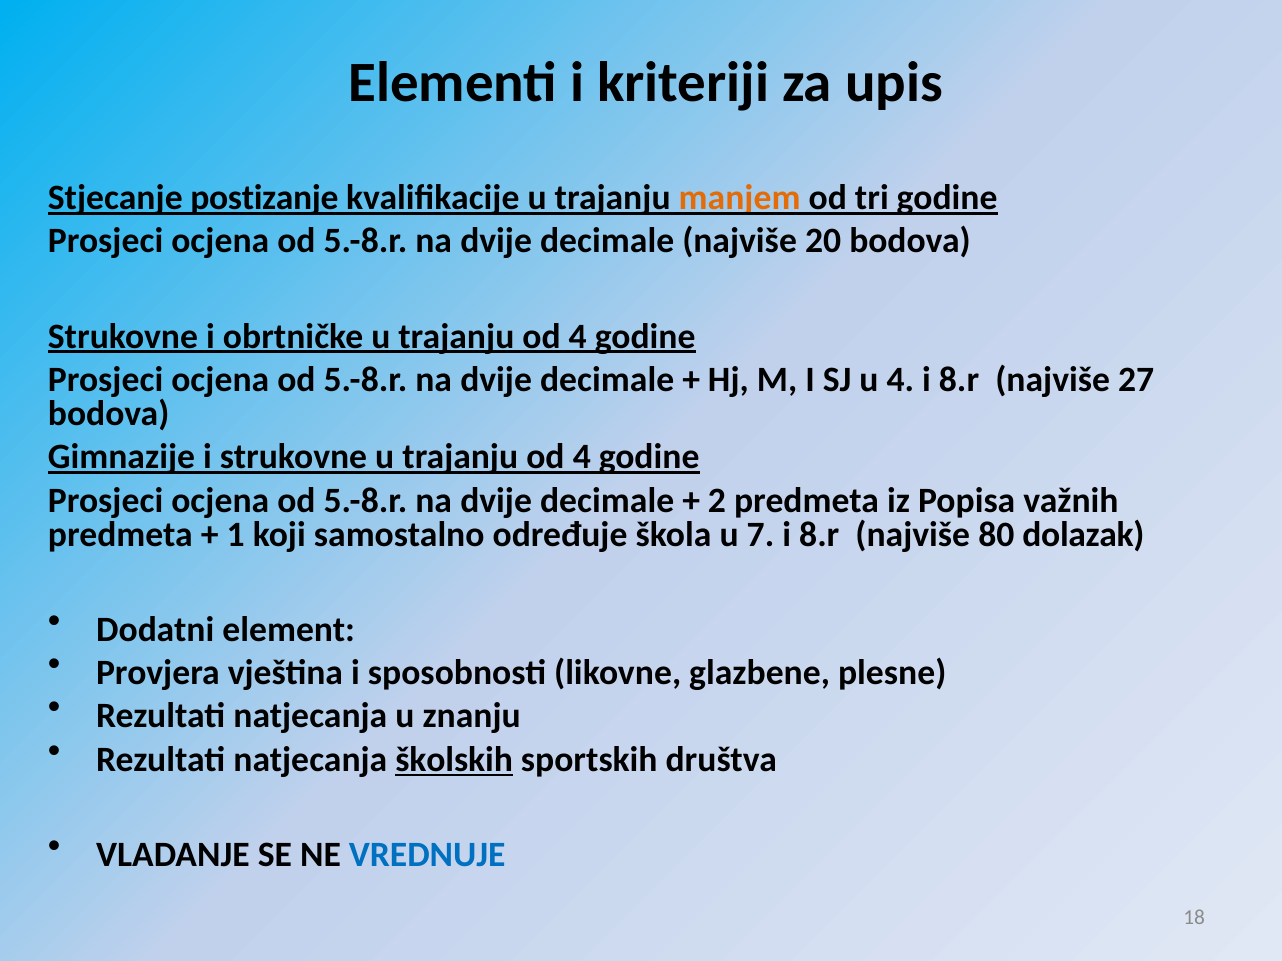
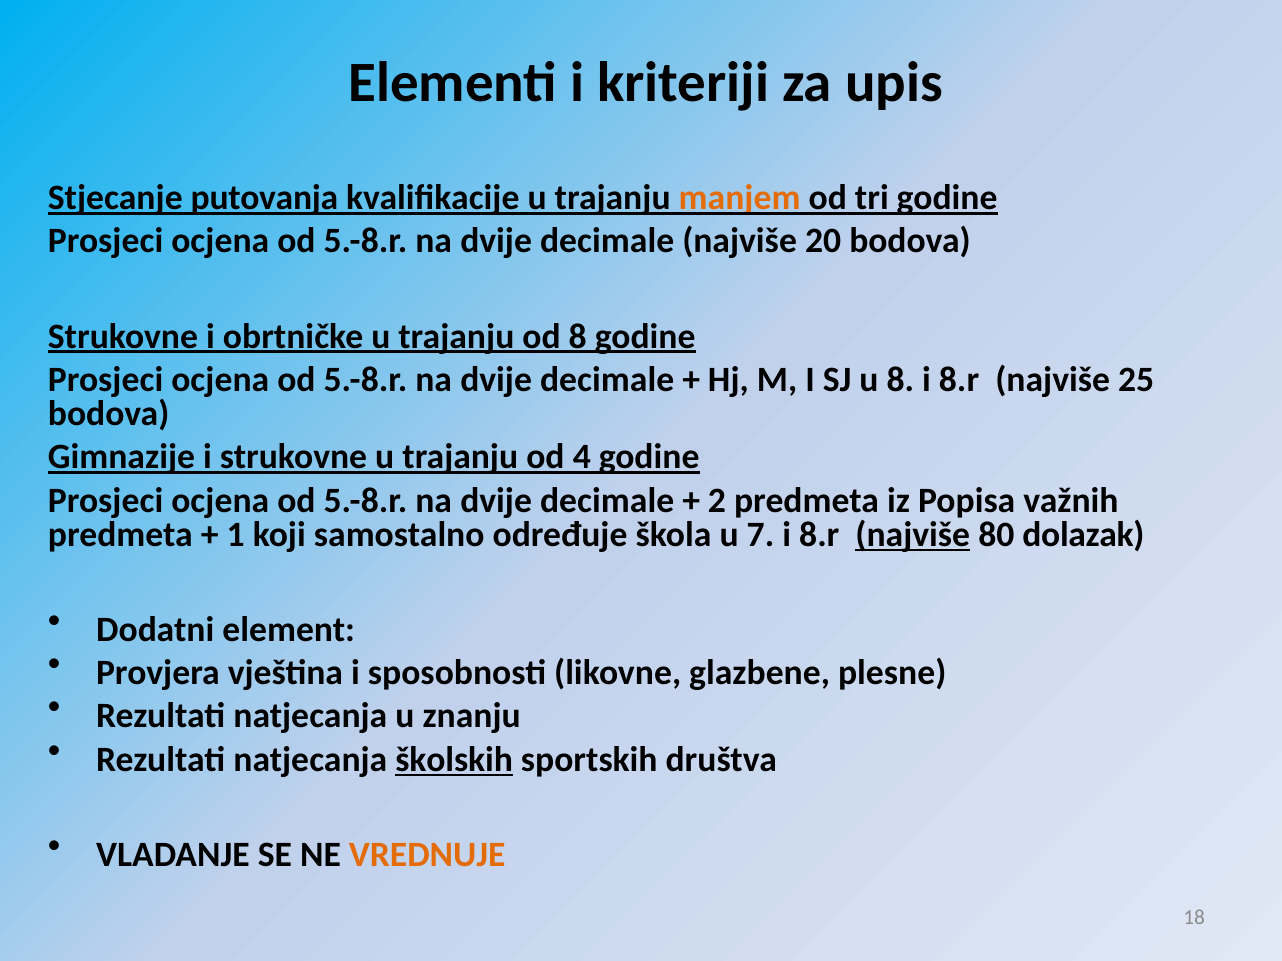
postizanje: postizanje -> putovanja (264, 198)
4: 4 -> 8 (578, 336)
u 4: 4 -> 8 (900, 380)
27: 27 -> 25 (1136, 380)
najviše underline: none -> present (913, 535)
VREDNUJE colour: blue -> orange (427, 855)
